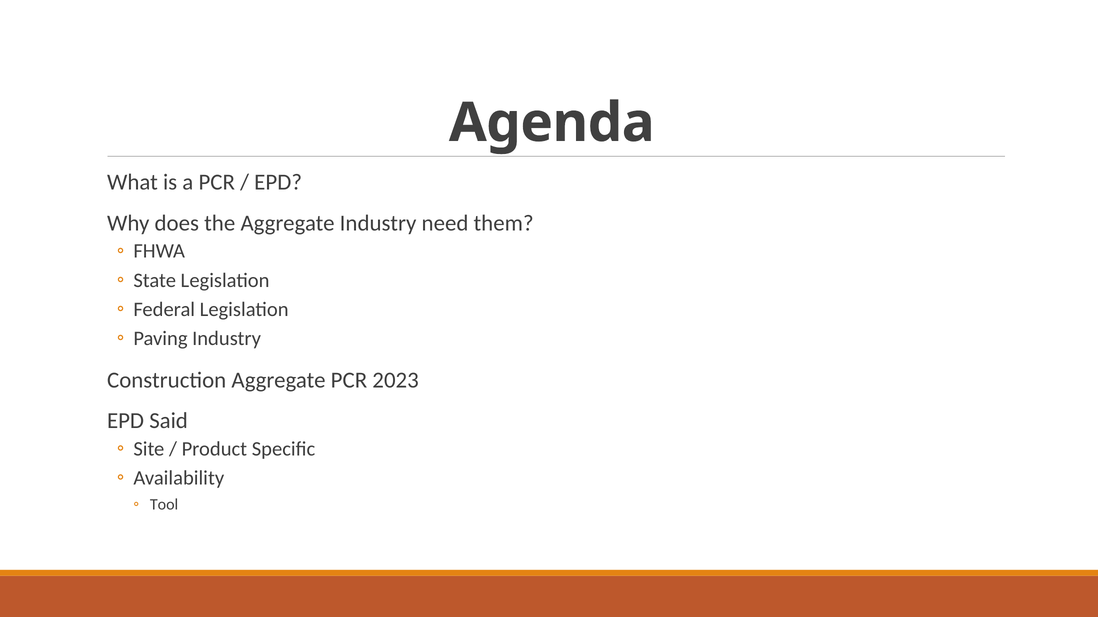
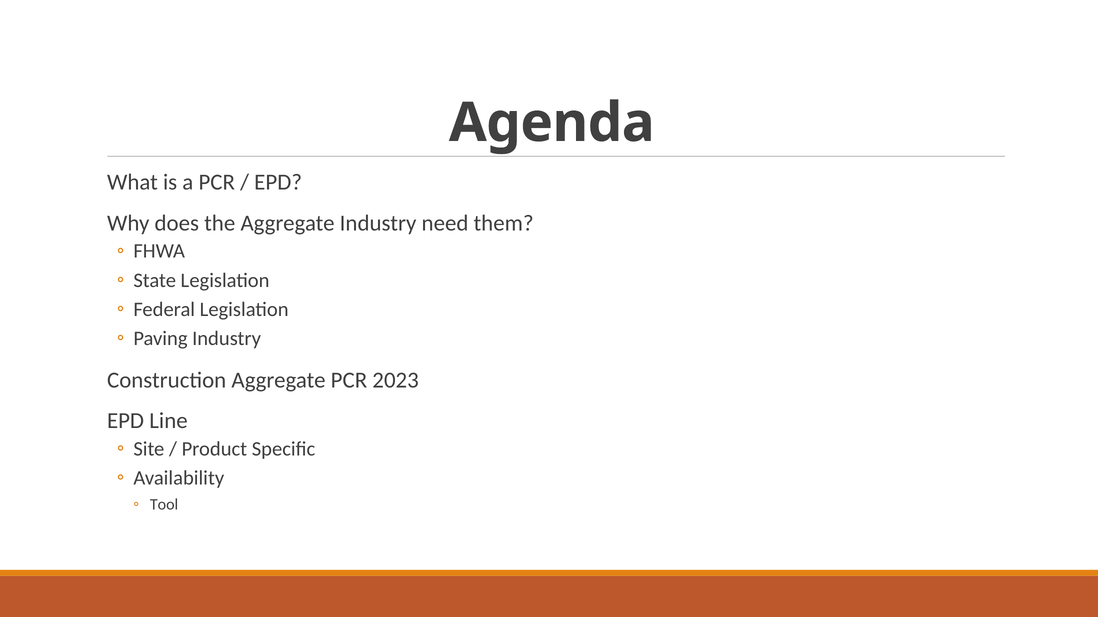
Said: Said -> Line (169, 421)
